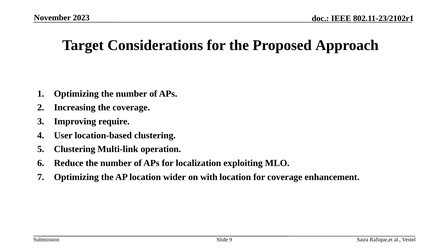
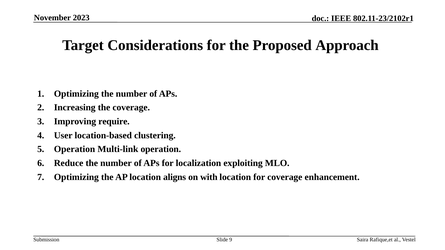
Clustering: Clustering -> Operation (75, 149)
wider: wider -> aligns (175, 177)
